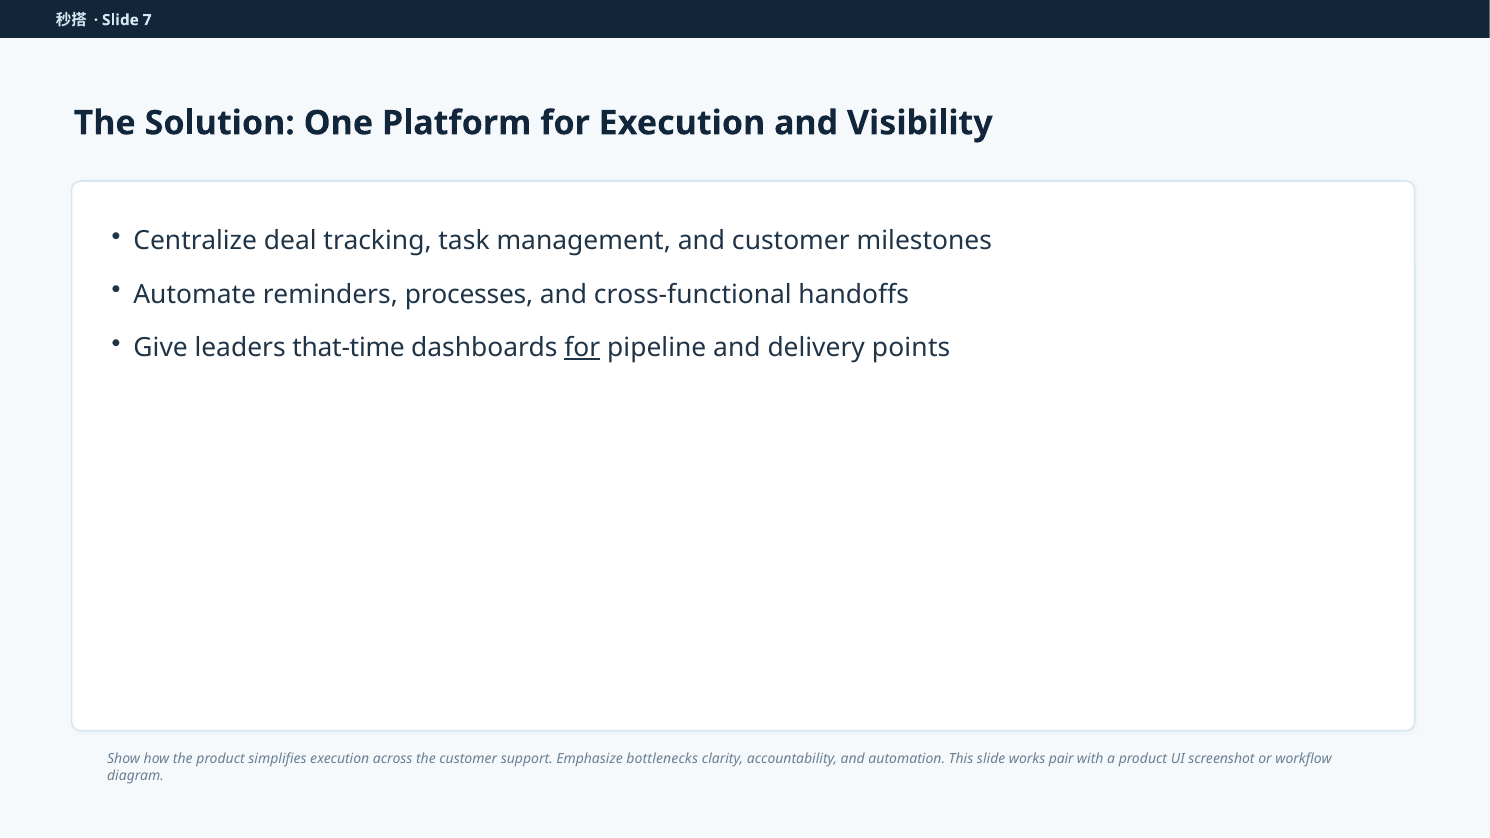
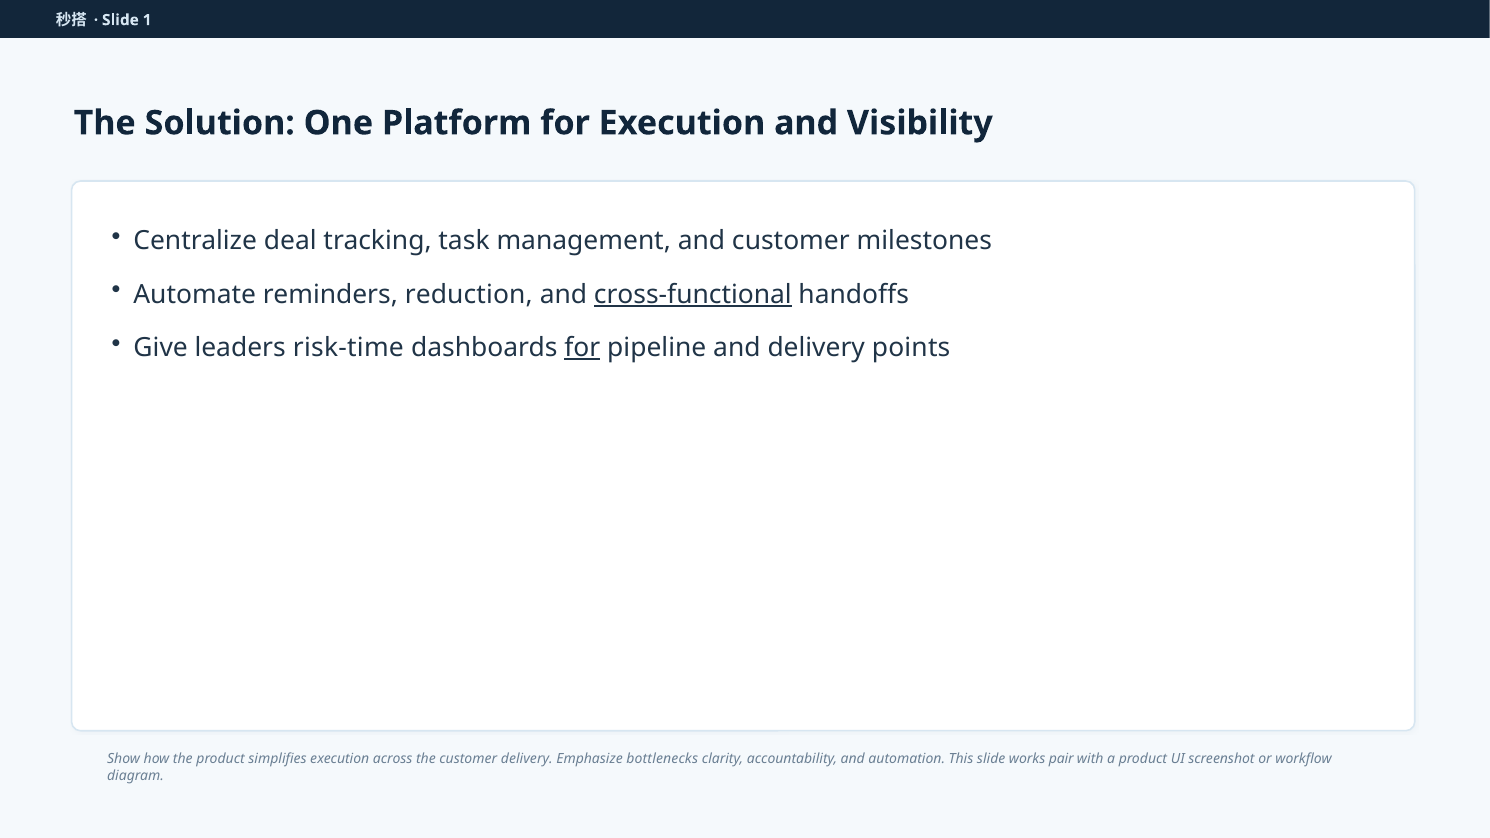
7: 7 -> 1 (147, 20)
processes: processes -> reduction (469, 295)
cross-functional underline: none -> present (693, 295)
that-time: that-time -> risk-time (348, 348)
customer support: support -> delivery (527, 759)
